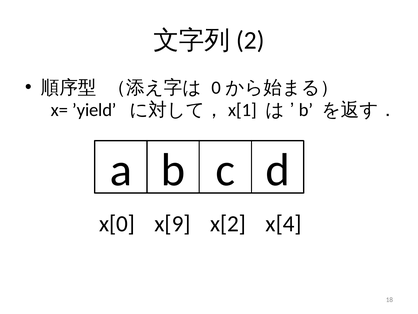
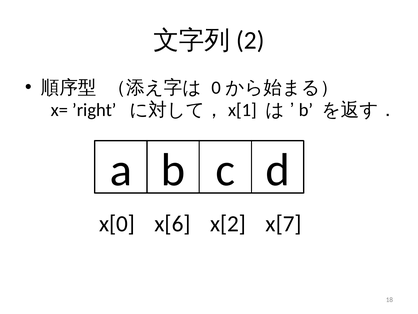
’yield: ’yield -> ’right (94, 110)
x[9: x[9 -> x[6 (173, 223)
x[4: x[4 -> x[7 (284, 223)
